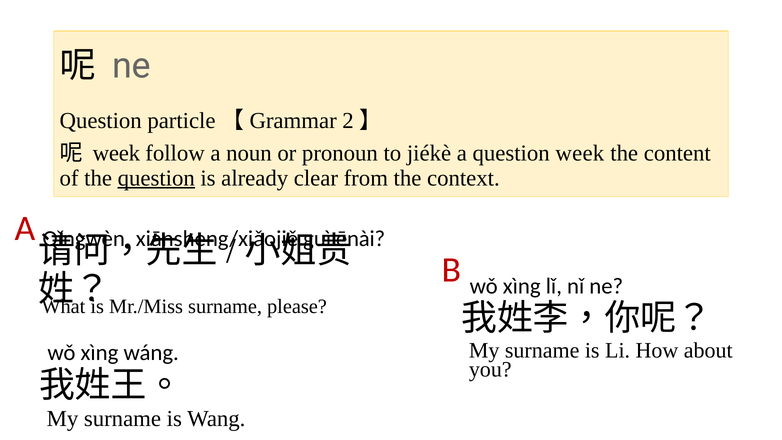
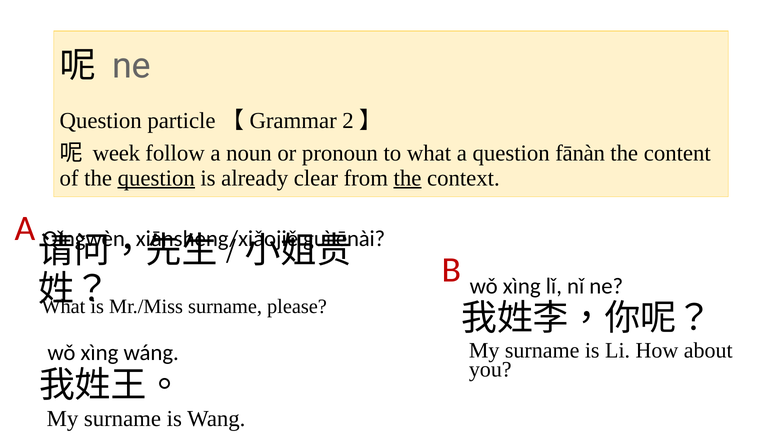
to jiékè: jiékè -> what (429, 153)
question week: week -> fānàn (580, 153)
the underline: none -> present (408, 178)
